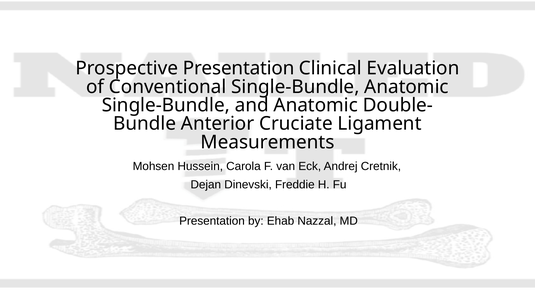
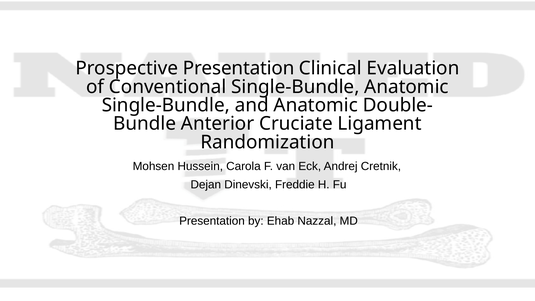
Measurements: Measurements -> Randomization (267, 142)
